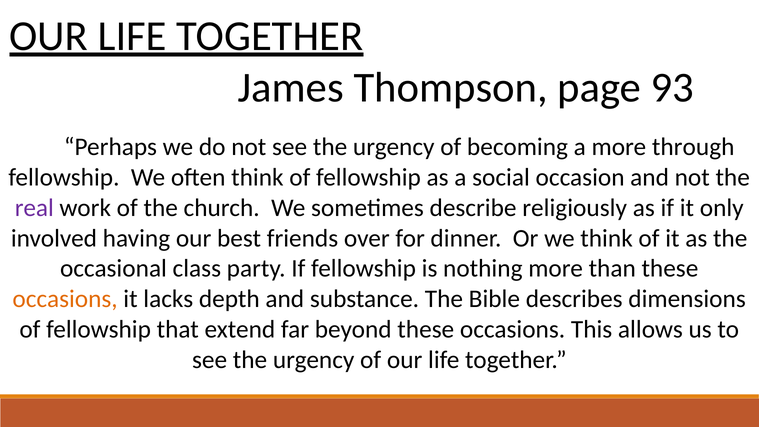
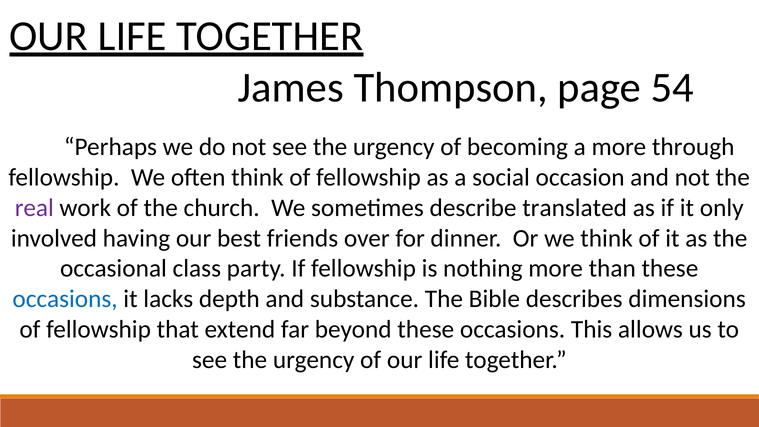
93: 93 -> 54 (672, 87)
religiously: religiously -> translated (575, 208)
occasions colour: orange -> blue (65, 299)
